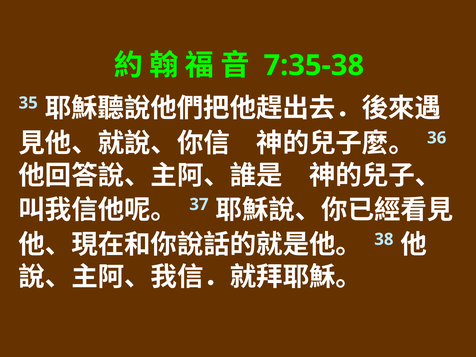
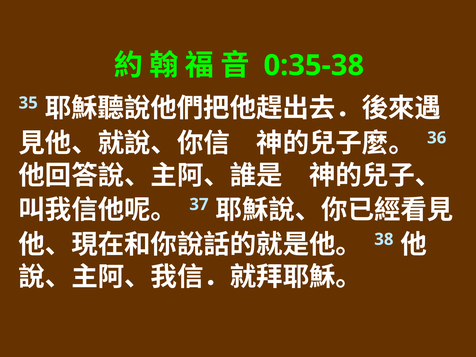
7:35-38: 7:35-38 -> 0:35-38 (314, 65)
